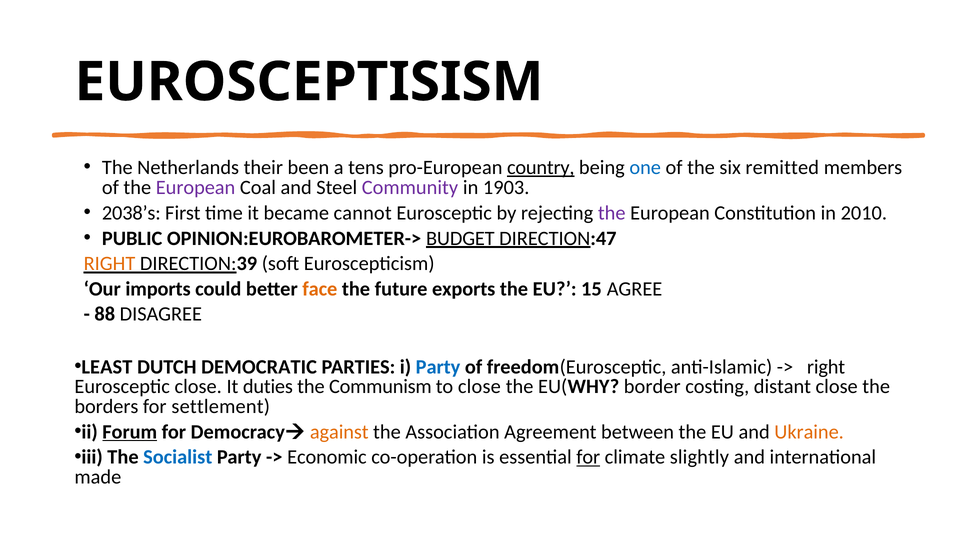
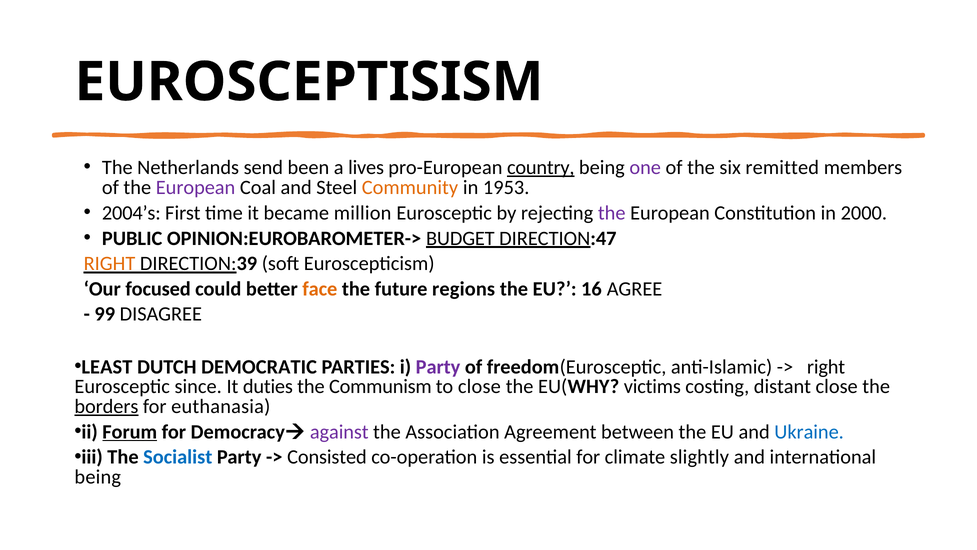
their: their -> send (263, 167)
tens: tens -> lives (366, 167)
one colour: blue -> purple (645, 167)
Community colour: purple -> orange (410, 187)
1903: 1903 -> 1953 (506, 187)
2038’s: 2038’s -> 2004’s (131, 213)
cannot: cannot -> million (363, 213)
2010: 2010 -> 2000 (864, 213)
imports: imports -> focused (158, 289)
exports: exports -> regions (464, 289)
15: 15 -> 16 (591, 289)
88: 88 -> 99 (105, 314)
Party colour: blue -> purple (438, 367)
Eurosceptic close: close -> since (198, 386)
border: border -> victims (652, 386)
borders underline: none -> present (106, 406)
settlement: settlement -> euthanasia (221, 406)
against colour: orange -> purple (339, 432)
Ukraine colour: orange -> blue (809, 432)
Economic: Economic -> Consisted (327, 457)
for underline: present -> none (588, 457)
made: made -> being (98, 477)
